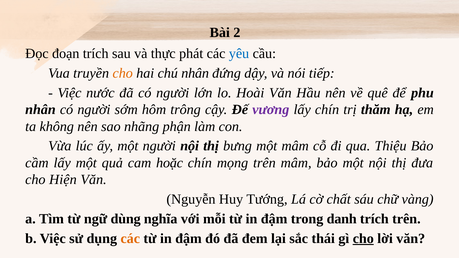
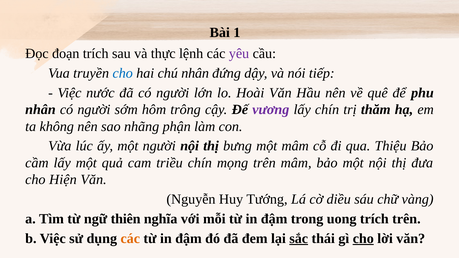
2: 2 -> 1 (237, 33)
phát: phát -> lệnh (191, 54)
yêu colour: blue -> purple (239, 54)
cho colour: orange -> blue (123, 73)
hoặc: hoặc -> triều (170, 163)
chất: chất -> diều (339, 199)
dùng: dùng -> thiên (126, 219)
danh: danh -> uong (342, 219)
sắc underline: none -> present (299, 239)
